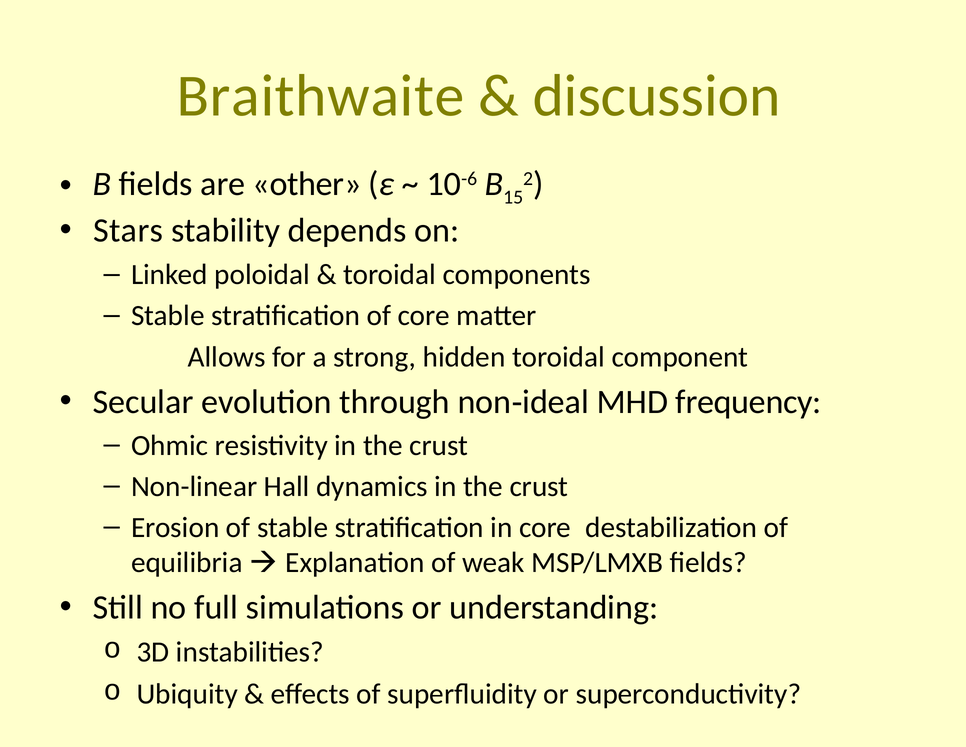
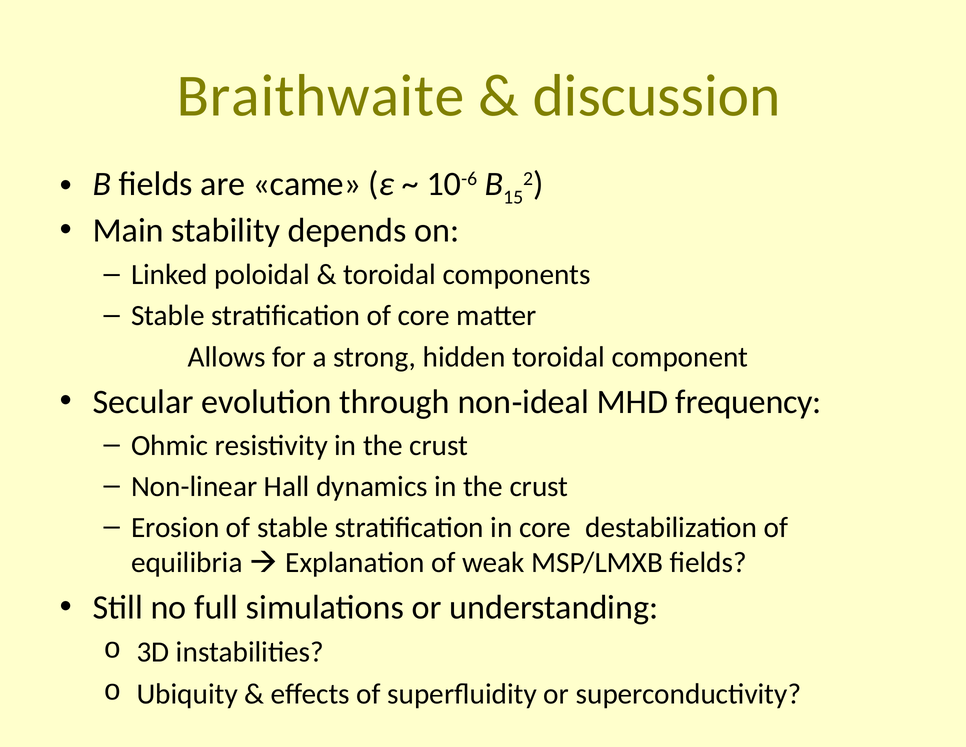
other: other -> came (307, 184)
Stars: Stars -> Main (128, 231)
